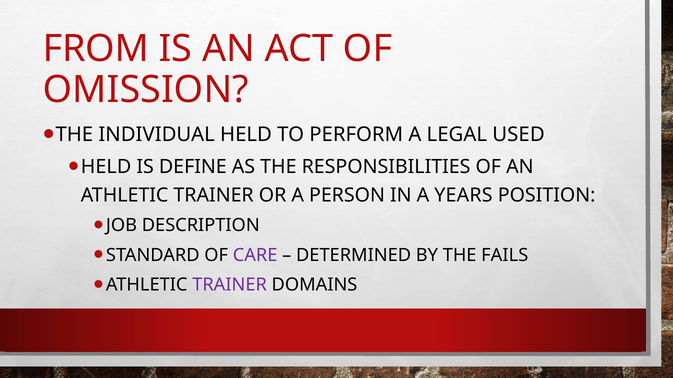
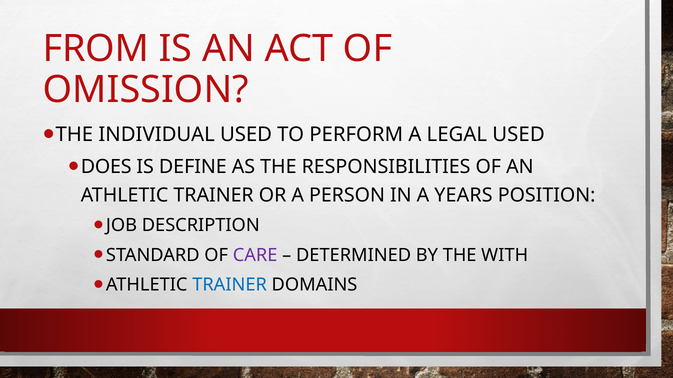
INDIVIDUAL HELD: HELD -> USED (246, 135)
HELD: HELD -> DOES (106, 167)
FAILS: FAILS -> WITH (505, 256)
TRAINER colour: purple -> blue (230, 285)
